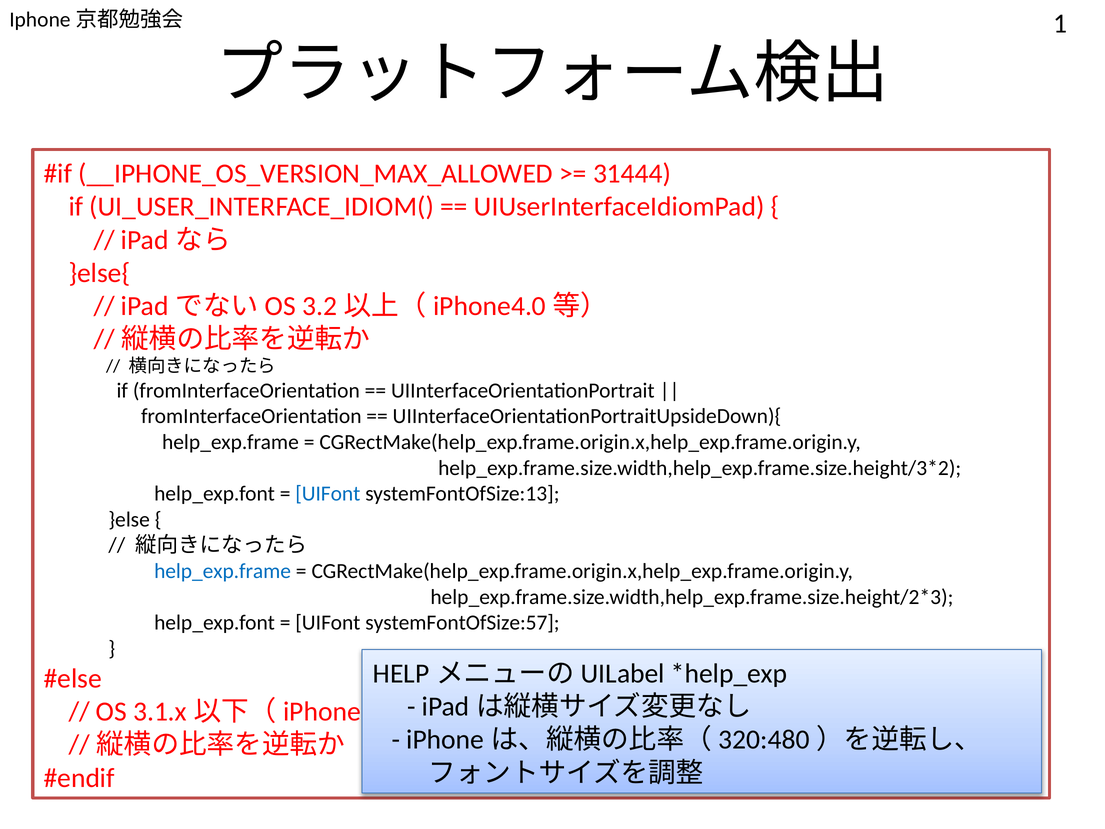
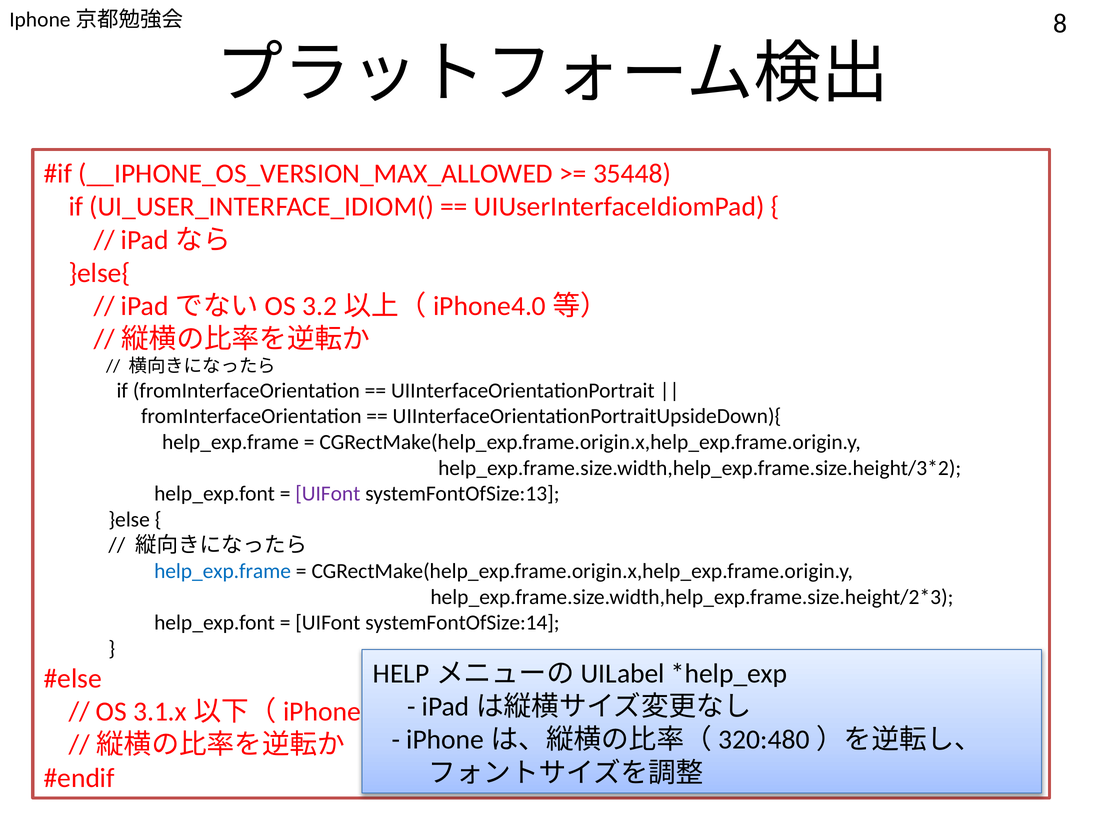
1: 1 -> 8 (1060, 24)
31444: 31444 -> 35448 (632, 174)
UIFont colour: blue -> purple (328, 494)
systemFontOfSize:57: systemFontOfSize:57 -> systemFontOfSize:14 (462, 623)
